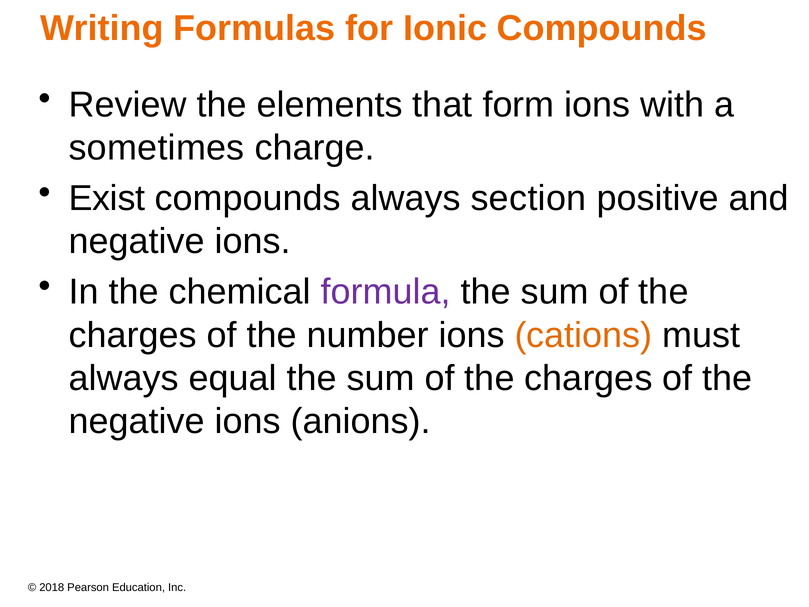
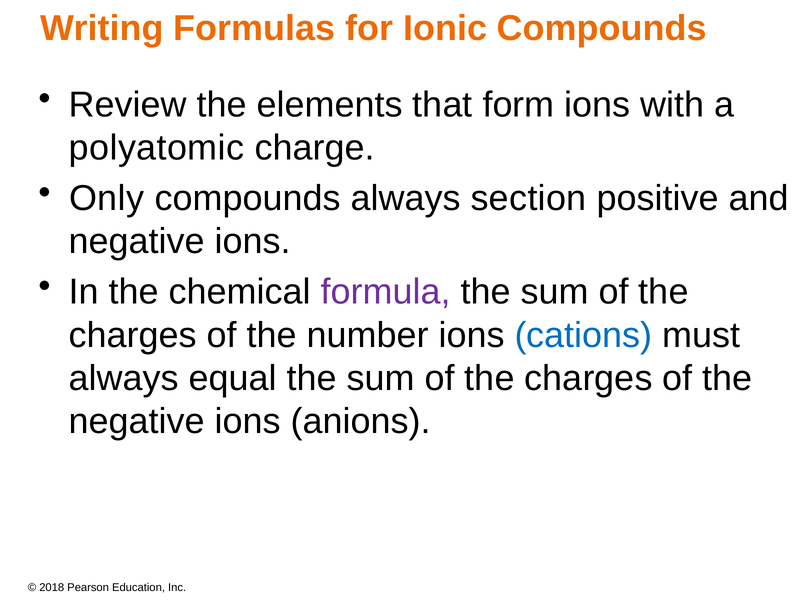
sometimes: sometimes -> polyatomic (157, 148)
Exist: Exist -> Only (107, 198)
cations colour: orange -> blue (583, 335)
